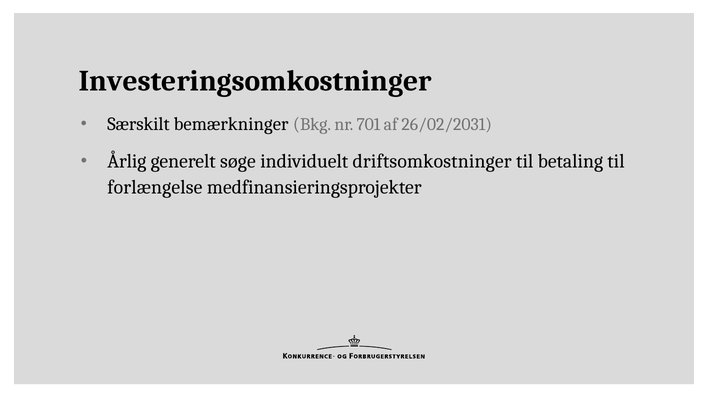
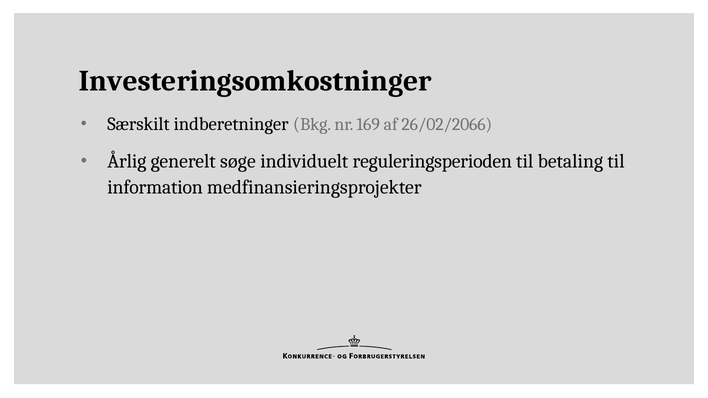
bemærkninger: bemærkninger -> indberetninger (231, 124)
701: 701 -> 169 (368, 125)
26/02/2031: 26/02/2031 -> 26/02/2066 (447, 125)
driftsomkostninger: driftsomkostninger -> reguleringsperioden (432, 161)
forlængelse: forlængelse -> information (155, 187)
